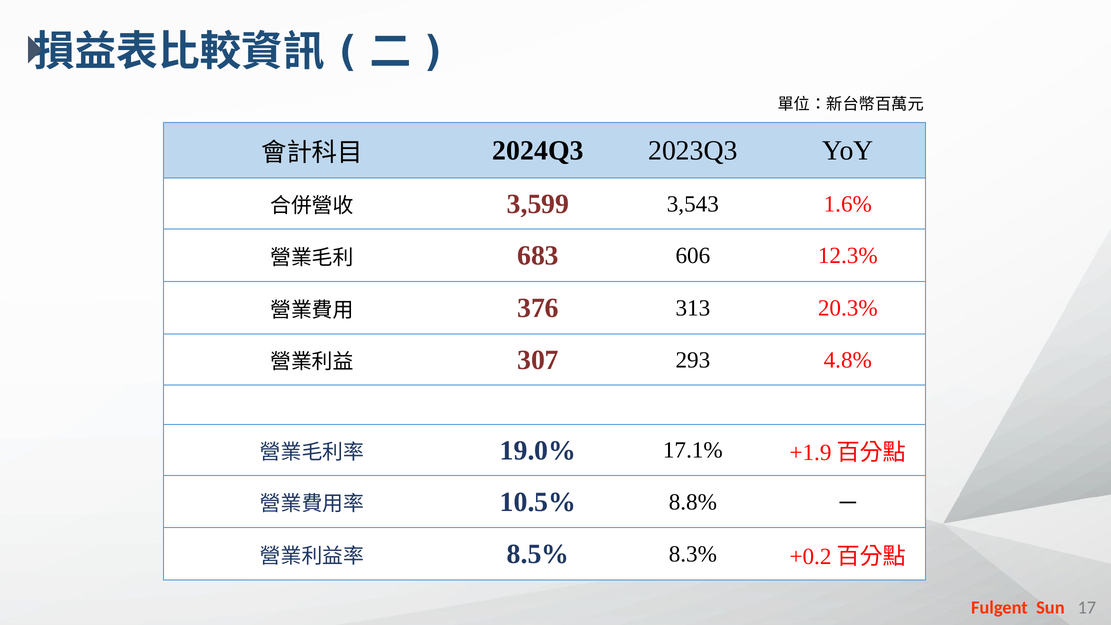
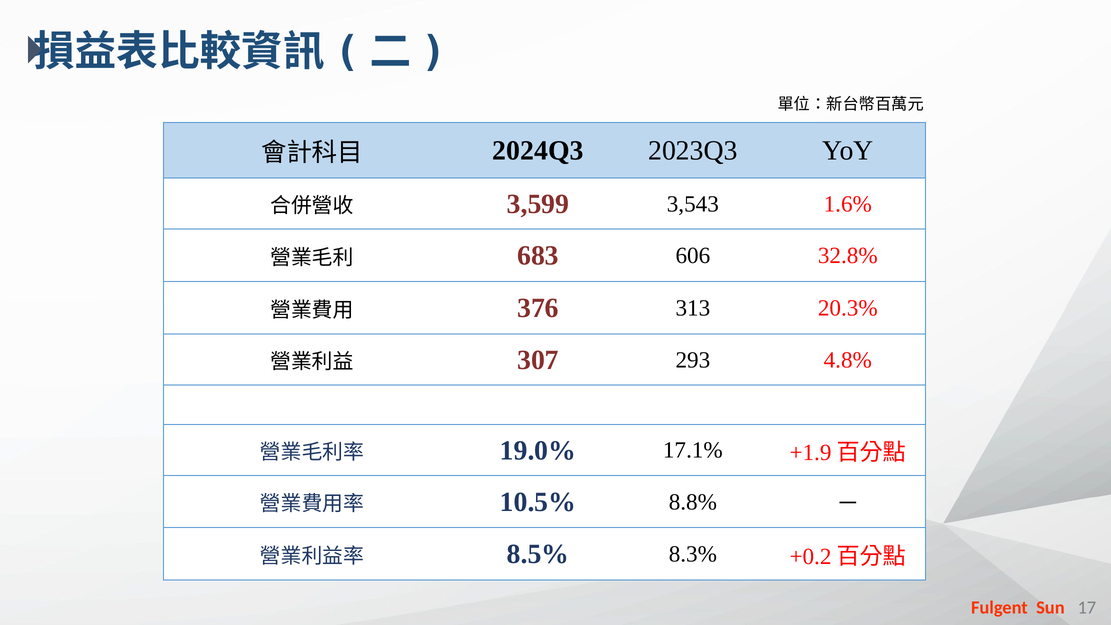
12.3%: 12.3% -> 32.8% (848, 256)
